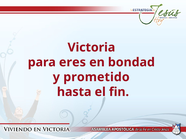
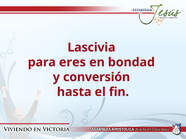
Victoria: Victoria -> Lascivia (91, 48)
prometido: prometido -> conversión (97, 77)
